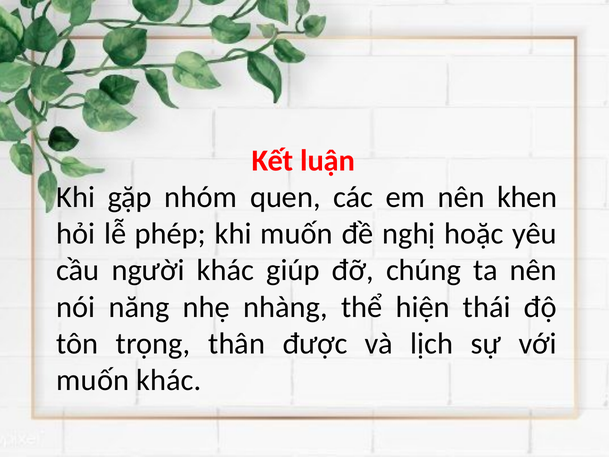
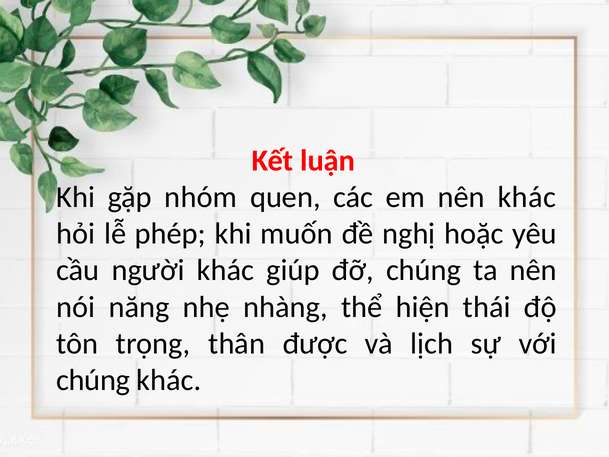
nên khen: khen -> khác (527, 197)
muốn: muốn -> chúng (93, 380)
